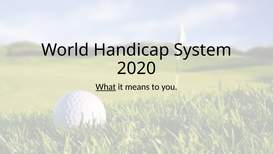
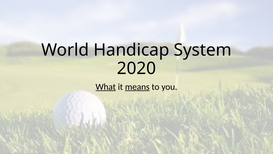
means underline: none -> present (137, 87)
